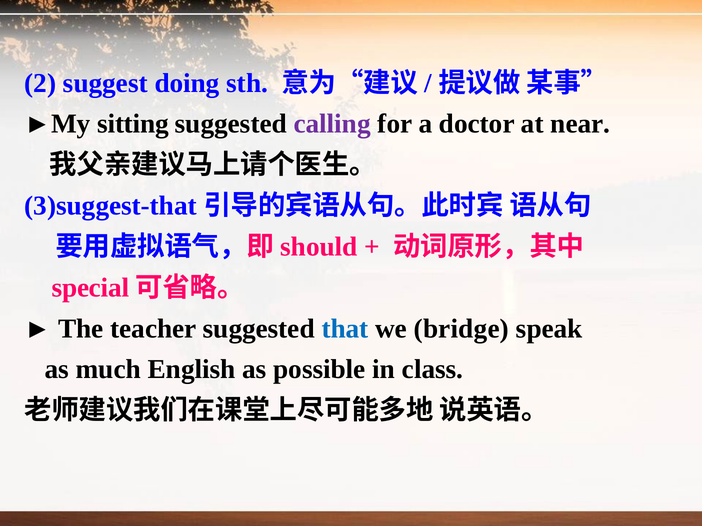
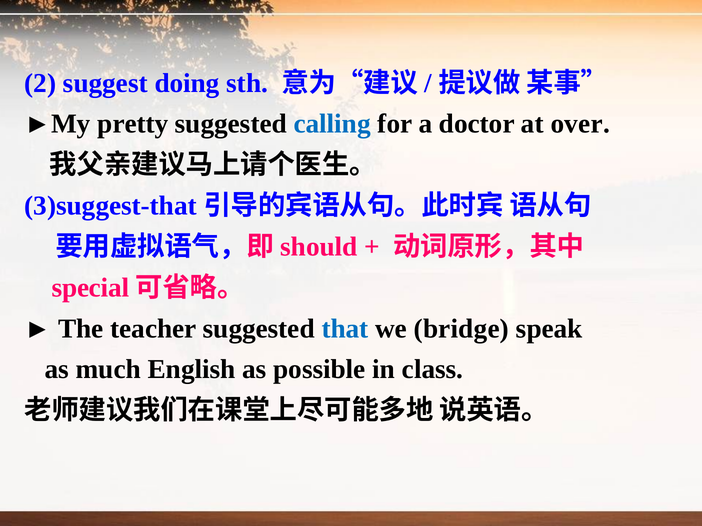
sitting: sitting -> pretty (133, 124)
calling colour: purple -> blue (332, 124)
near: near -> over (580, 124)
